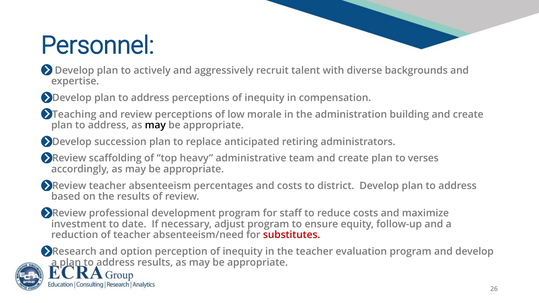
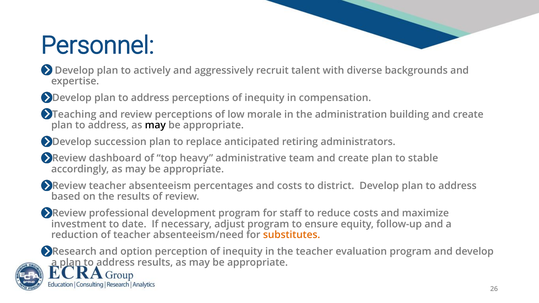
scaffolding: scaffolding -> dashboard (115, 158)
verses: verses -> stable (423, 158)
substitutes colour: red -> orange (292, 235)
